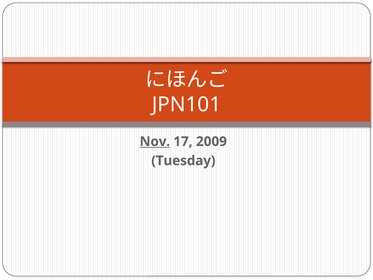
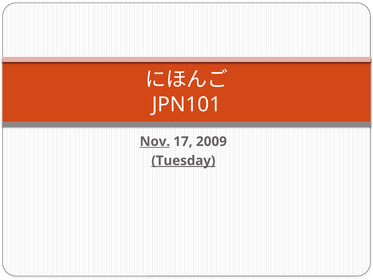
Tuesday underline: none -> present (183, 161)
